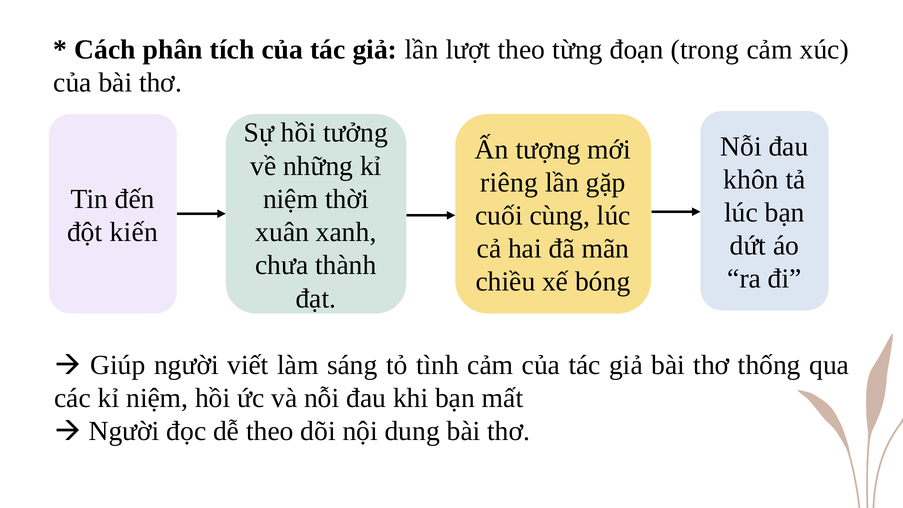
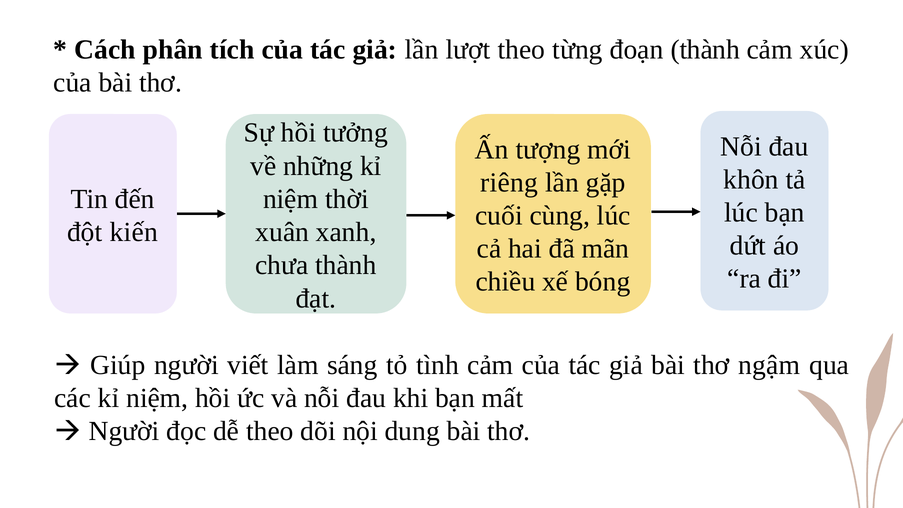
đoạn trong: trong -> thành (705, 50)
thống: thống -> ngậm (769, 365)
